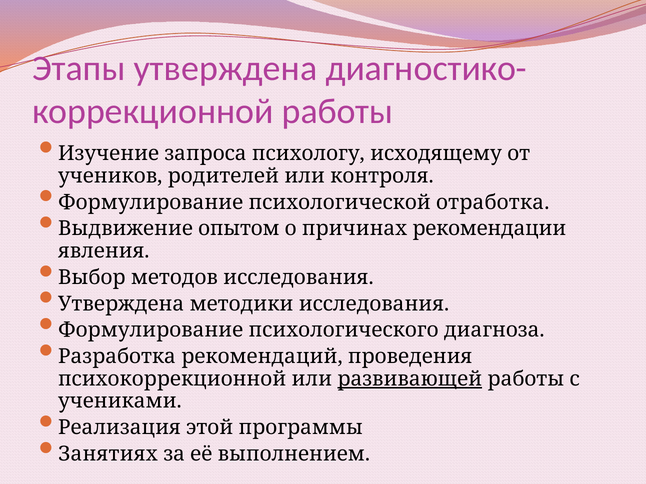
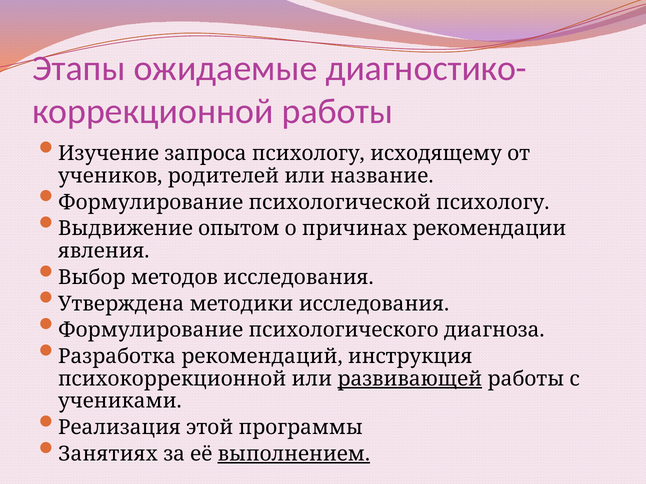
Этапы утверждена: утверждена -> ожидаемые (225, 68)
контроля: контроля -> название (382, 176)
психологической отработка: отработка -> психологу (493, 202)
проведения: проведения -> инструкция (410, 357)
выполнением underline: none -> present (294, 454)
